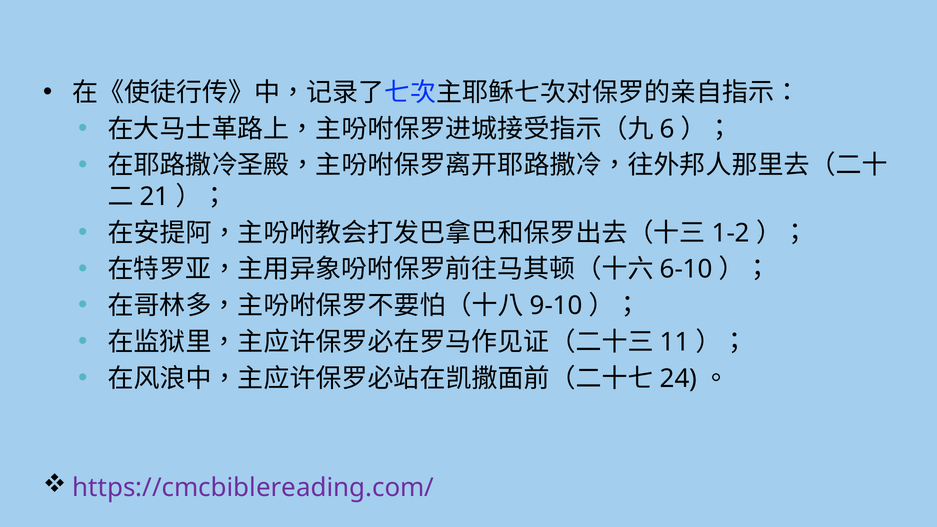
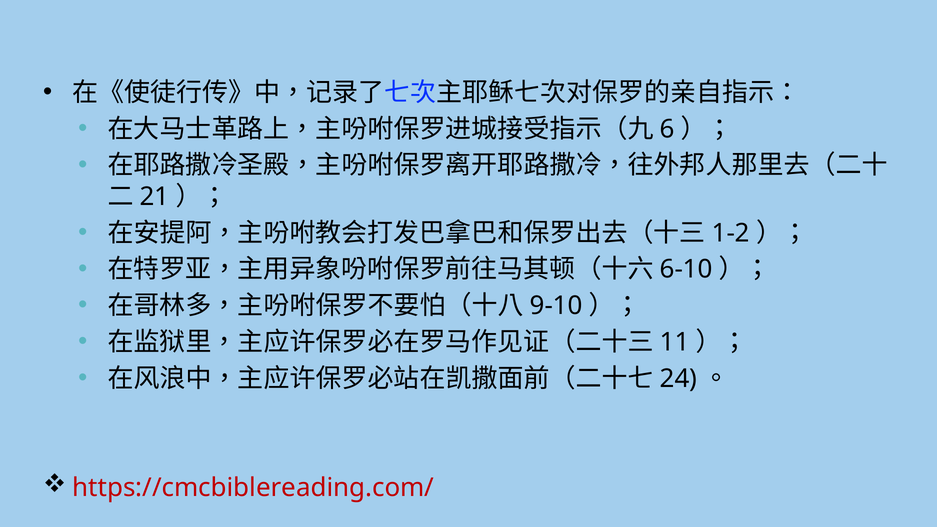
https://cmcbiblereading.com/ colour: purple -> red (253, 488)
